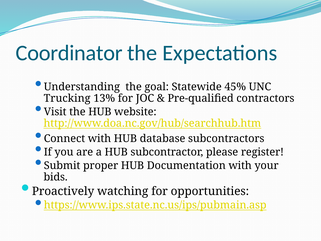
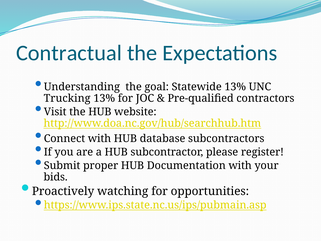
Coordinator: Coordinator -> Contractual (69, 53)
Statewide 45%: 45% -> 13% (235, 87)
